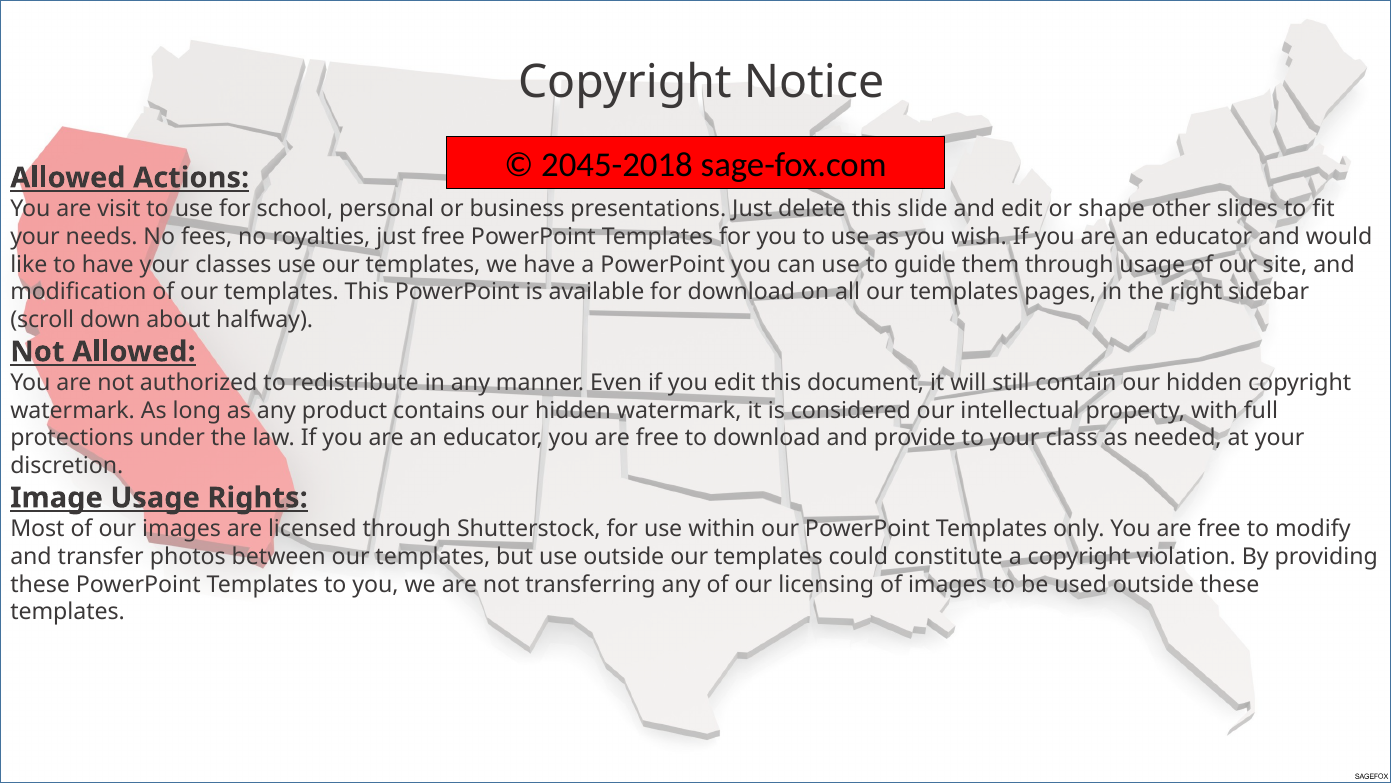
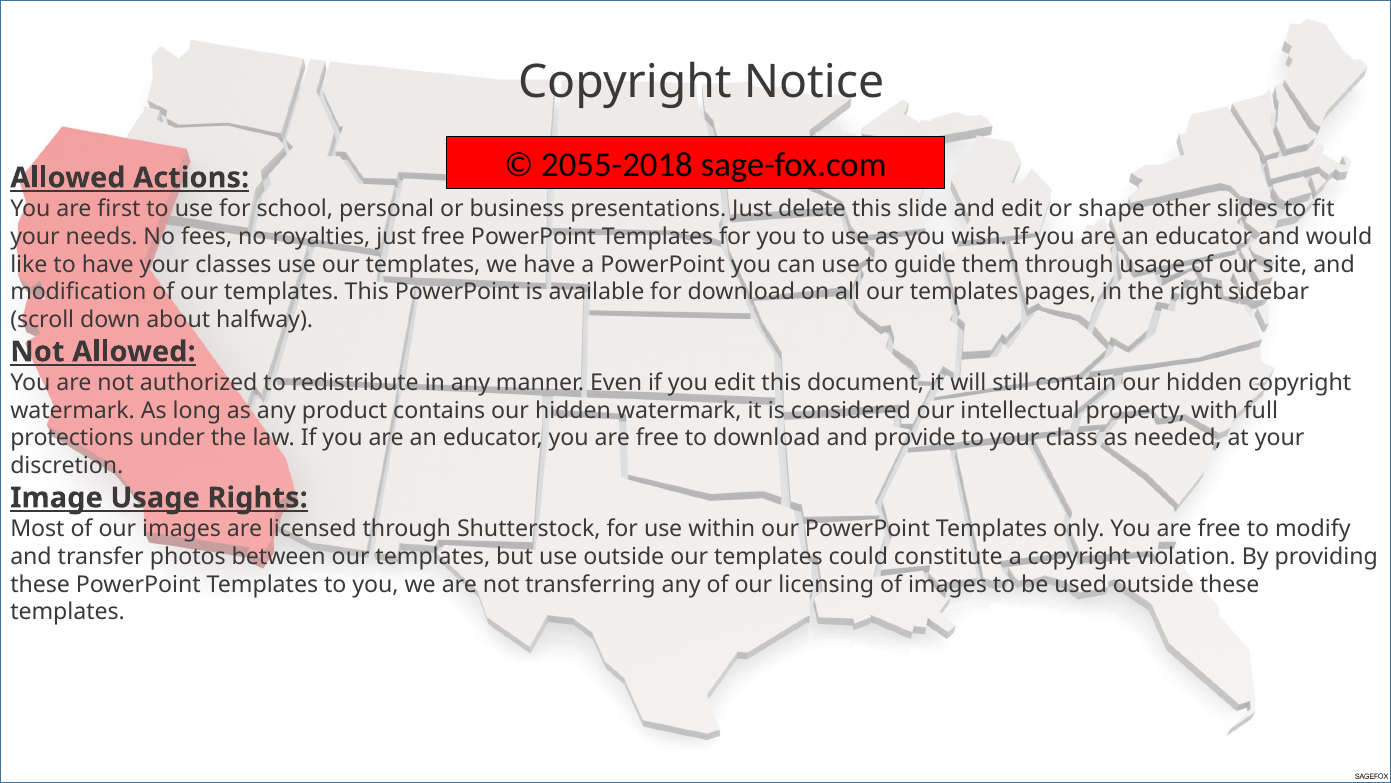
2045-2018: 2045-2018 -> 2055-2018 (617, 165)
visit: visit -> first (119, 209)
